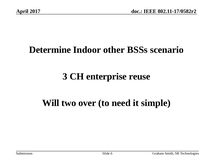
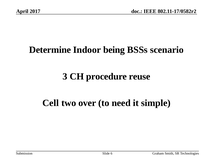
other: other -> being (114, 50)
enterprise: enterprise -> procedure (106, 76)
Will: Will -> Cell (51, 103)
